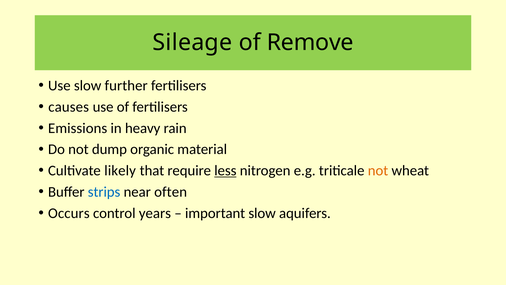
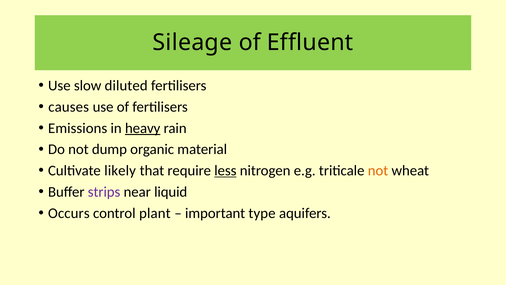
Remove: Remove -> Effluent (310, 43)
further: further -> diluted (126, 86)
heavy underline: none -> present (143, 128)
strips colour: blue -> purple (104, 192)
often: often -> liquid (171, 192)
years: years -> plant (155, 213)
important slow: slow -> type (262, 213)
